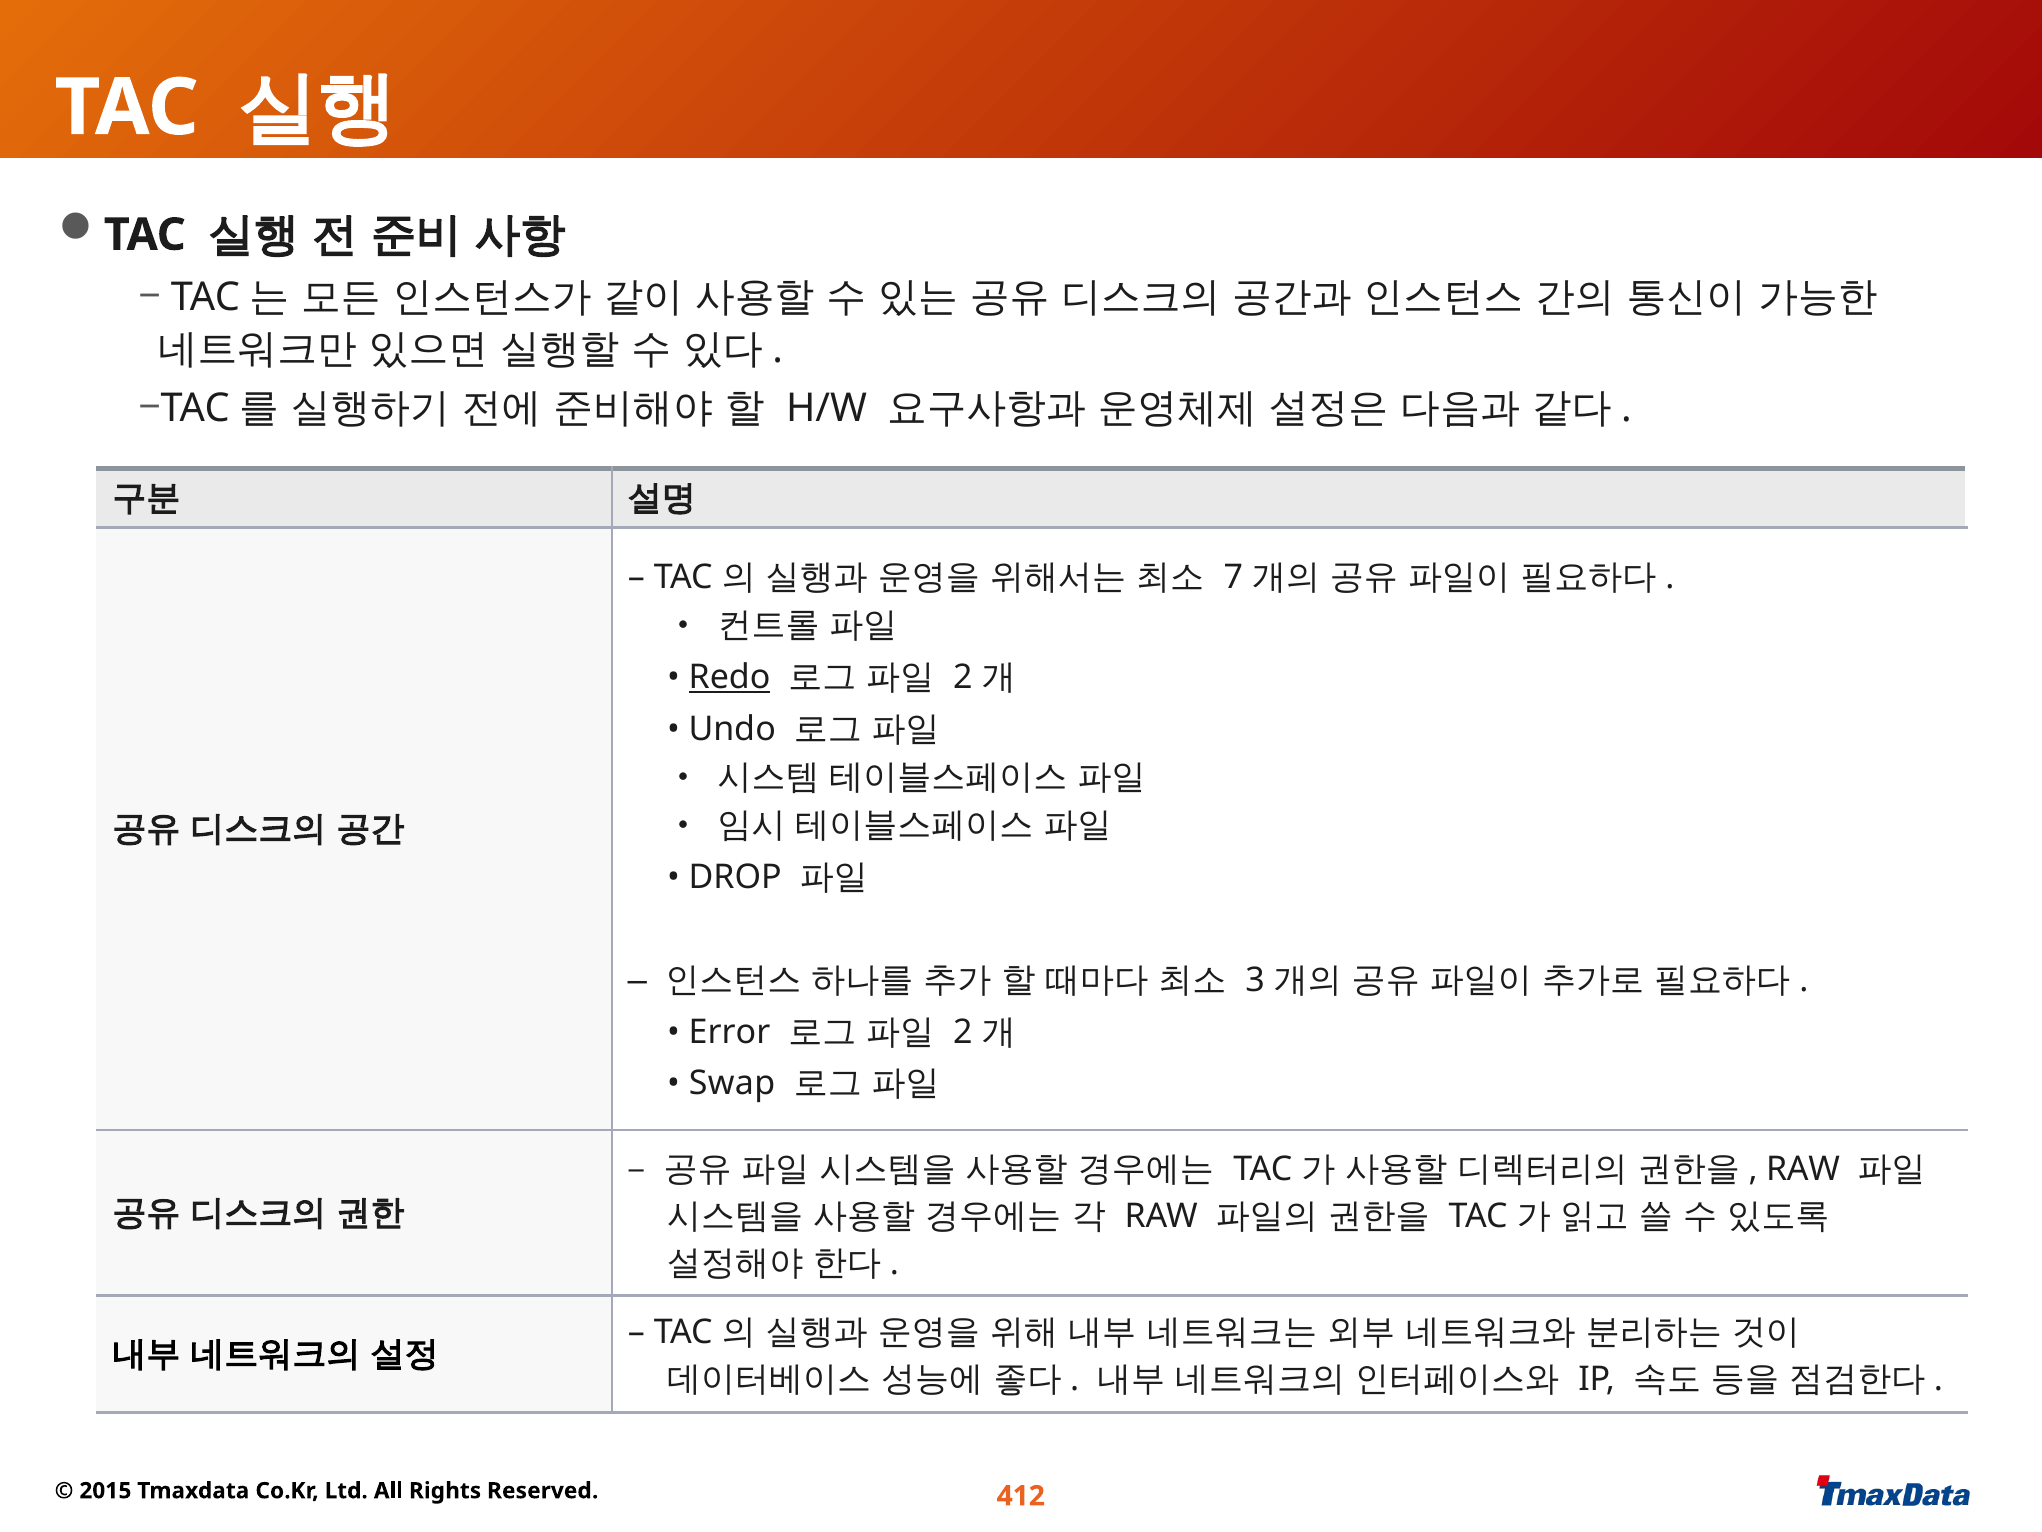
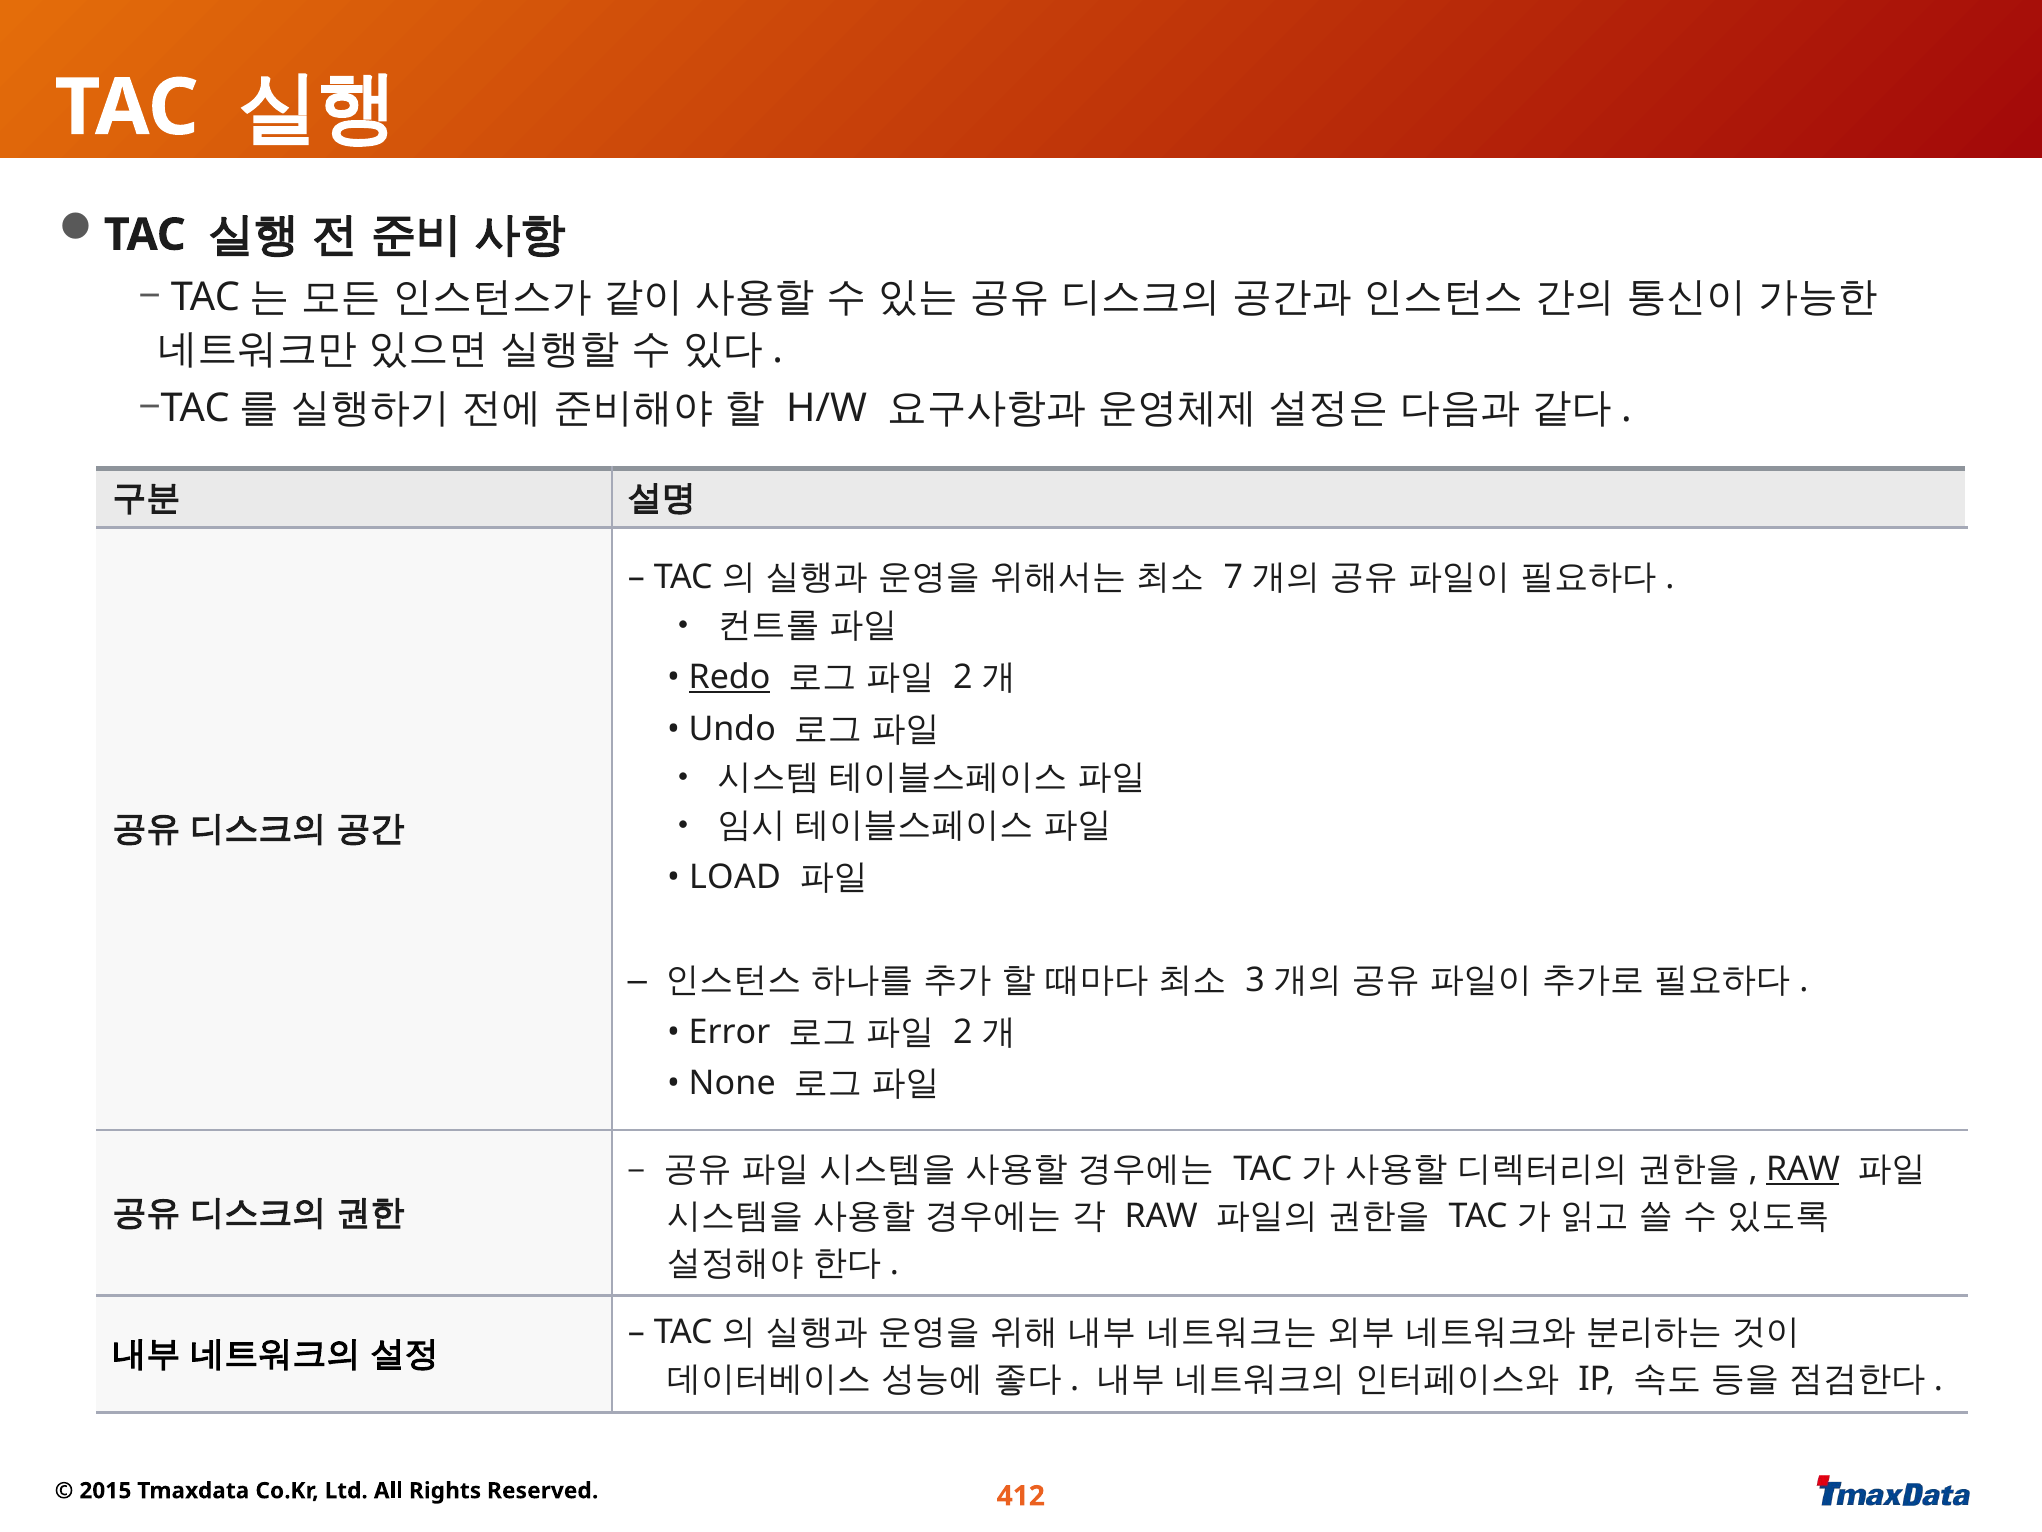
DROP: DROP -> LOAD (735, 877)
Swap: Swap -> None (732, 1083)
RAW underline: none -> present (1803, 1169)
